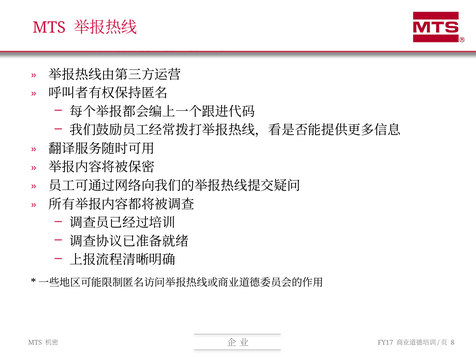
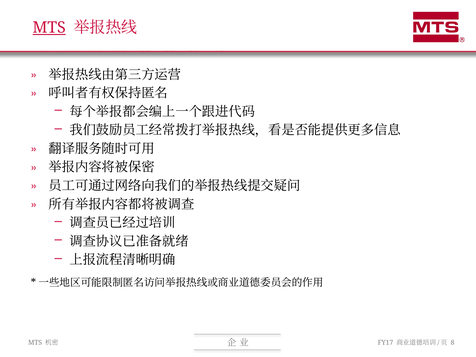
MTS underline: none -> present (49, 28)
